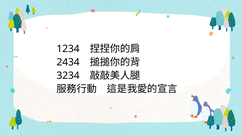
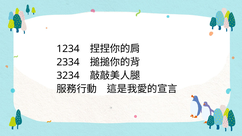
2434: 2434 -> 2334 (68, 62)
